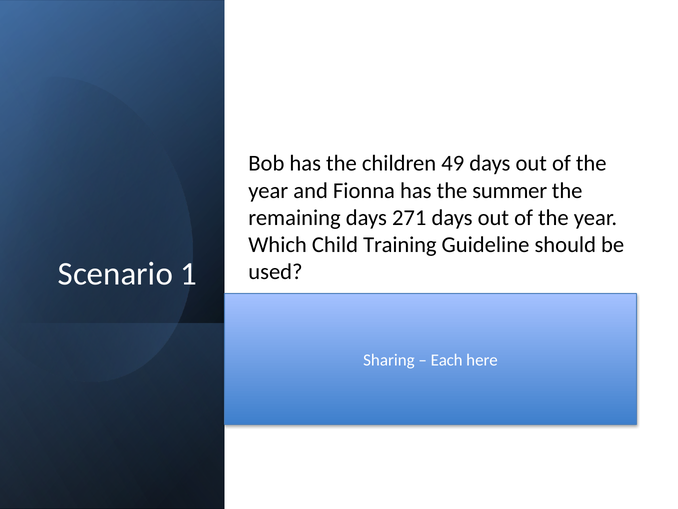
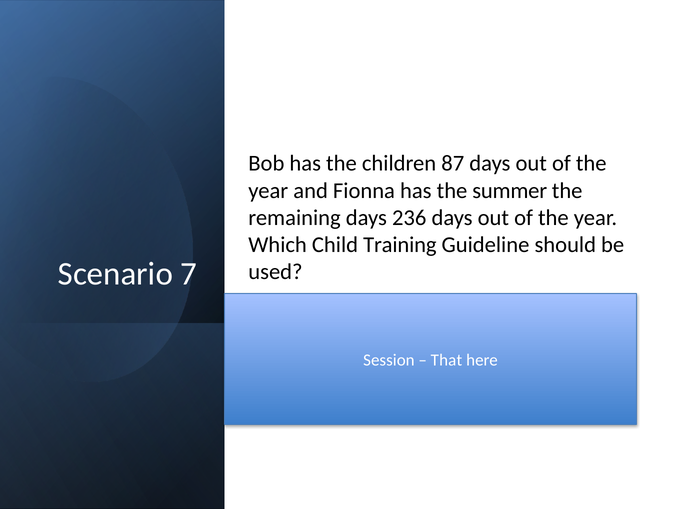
49: 49 -> 87 (453, 163)
271: 271 -> 236 (409, 217)
1: 1 -> 7 (189, 274)
Sharing: Sharing -> Session (389, 360)
Each: Each -> That (446, 360)
